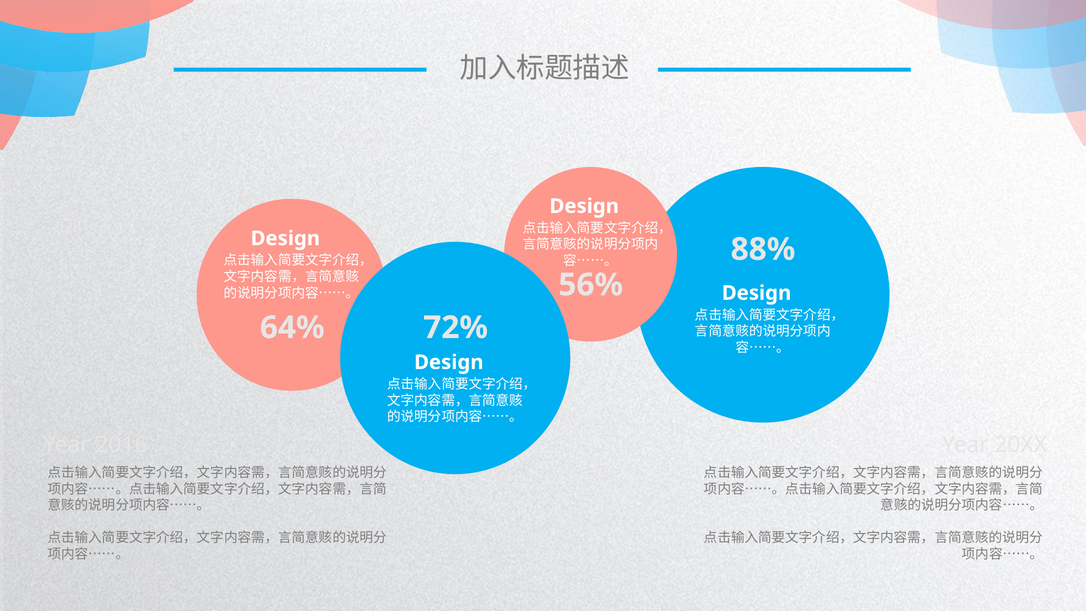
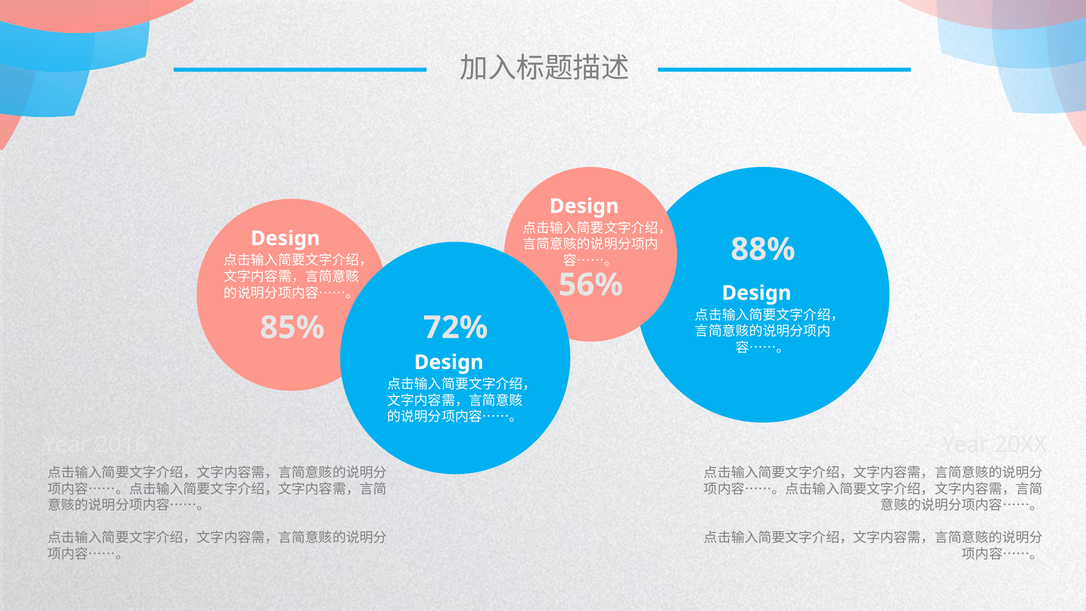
64%: 64% -> 85% (292, 328)
